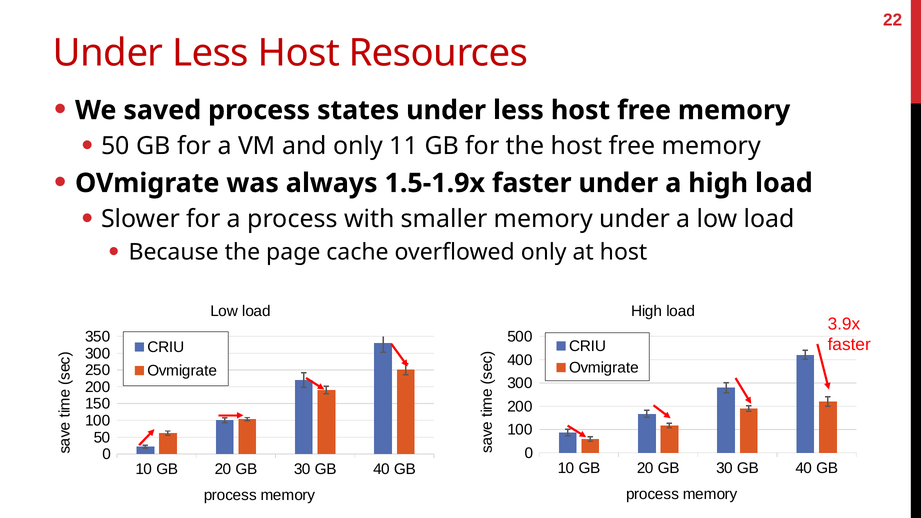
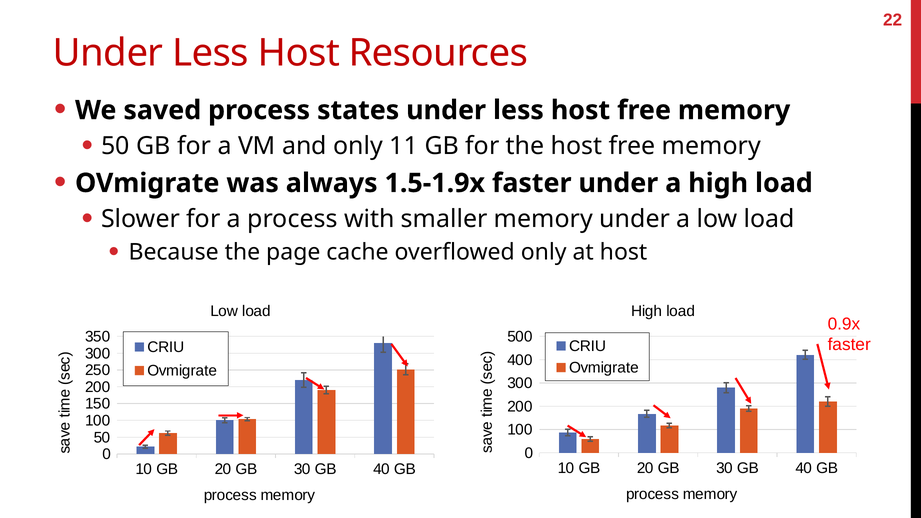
3.9x: 3.9x -> 0.9x (844, 324)
